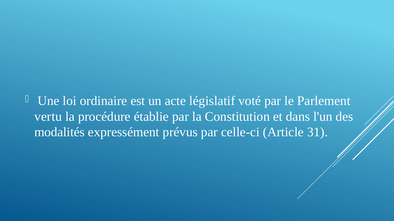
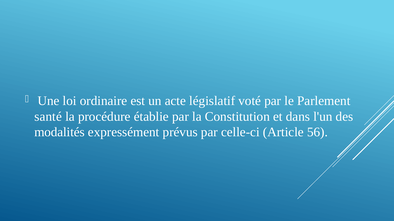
vertu: vertu -> santé (48, 117)
31: 31 -> 56 (317, 133)
